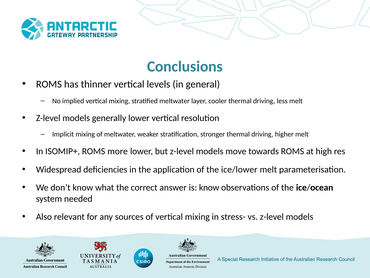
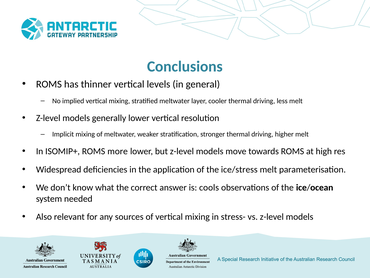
ice/lower: ice/lower -> ice/stress (239, 169)
is know: know -> cools (209, 187)
